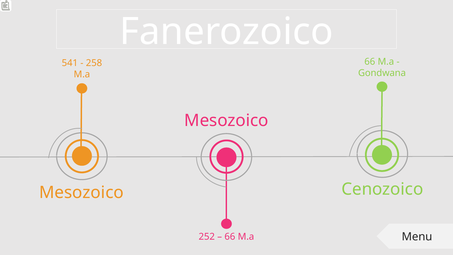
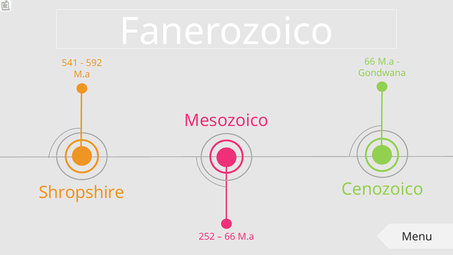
258: 258 -> 592 (94, 63)
Mesozoico: Mesozoico -> Shropshire (82, 193)
